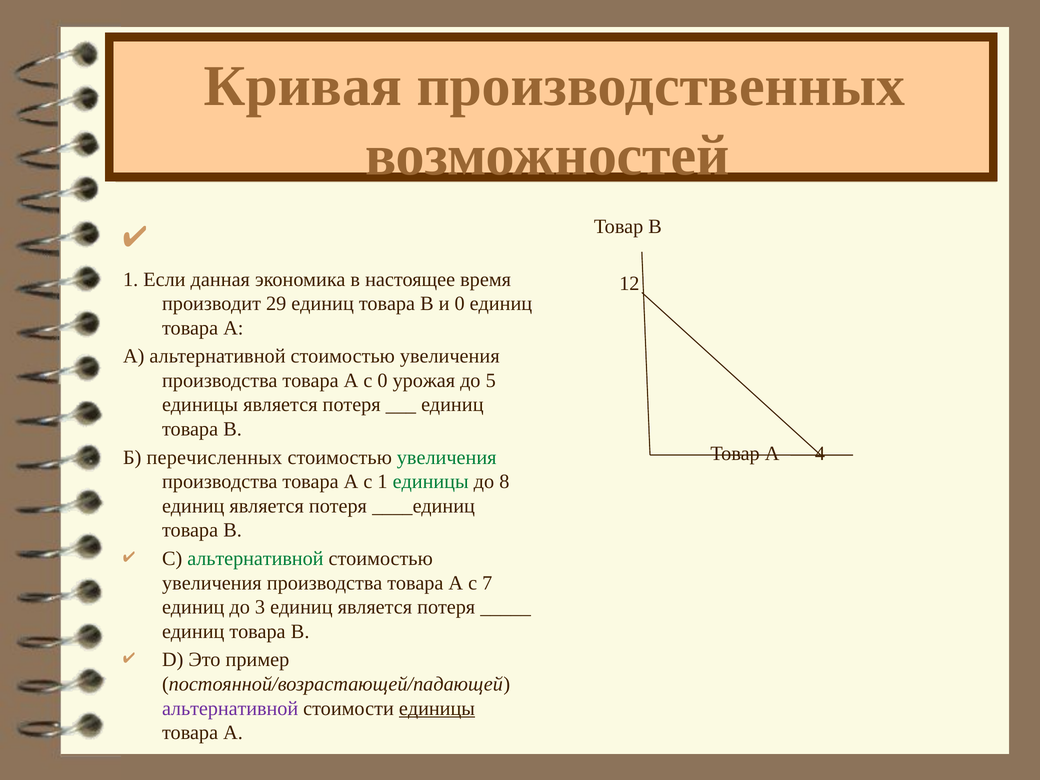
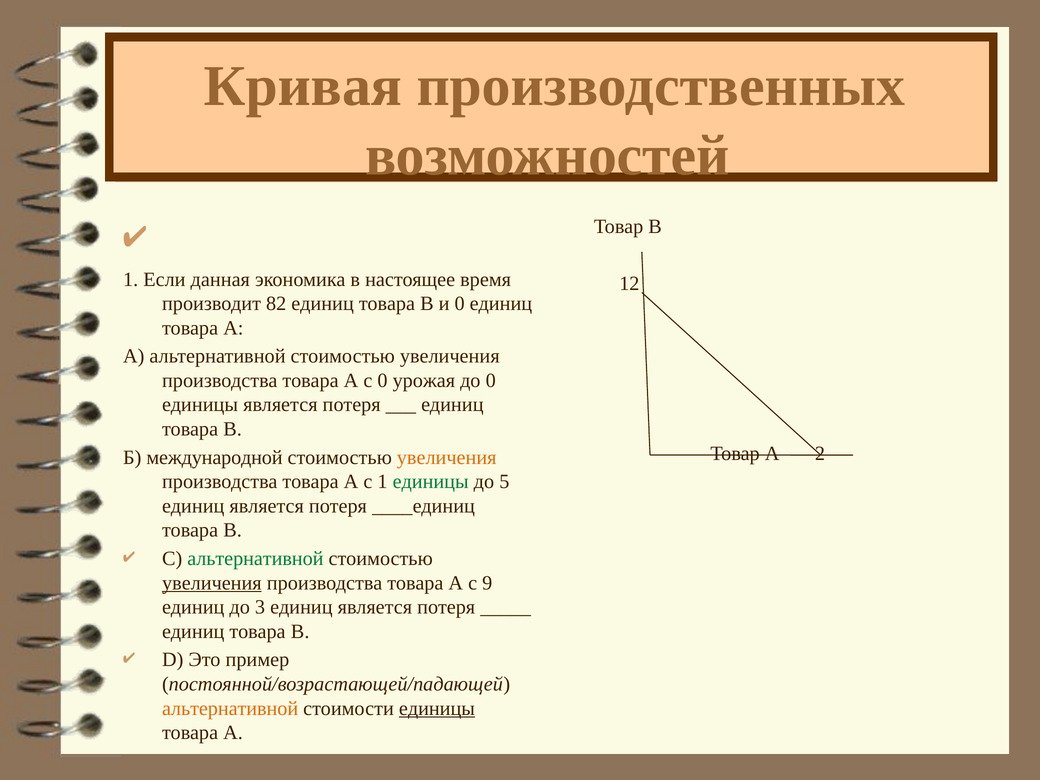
29: 29 -> 82 (276, 304)
до 5: 5 -> 0 (491, 381)
4: 4 -> 2 (820, 453)
перечисленных: перечисленных -> международной (215, 457)
увеличения colour: green -> orange (447, 457)
8: 8 -> 5 (504, 482)
увеличения underline: none -> present (212, 583)
7: 7 -> 9 (487, 583)
альтернативной colour: purple -> orange (230, 708)
